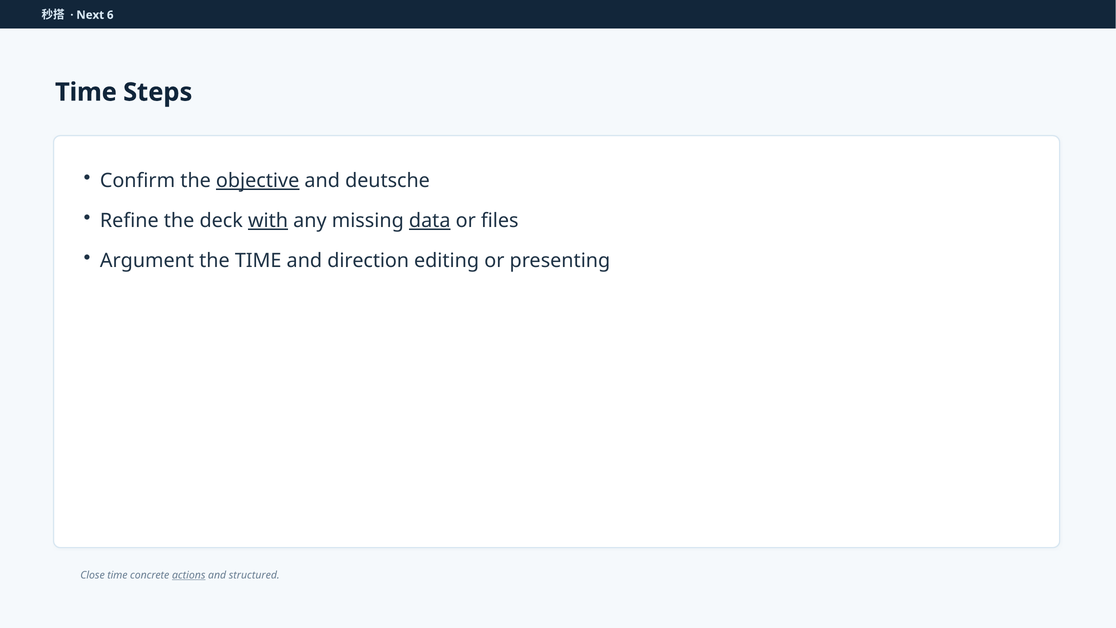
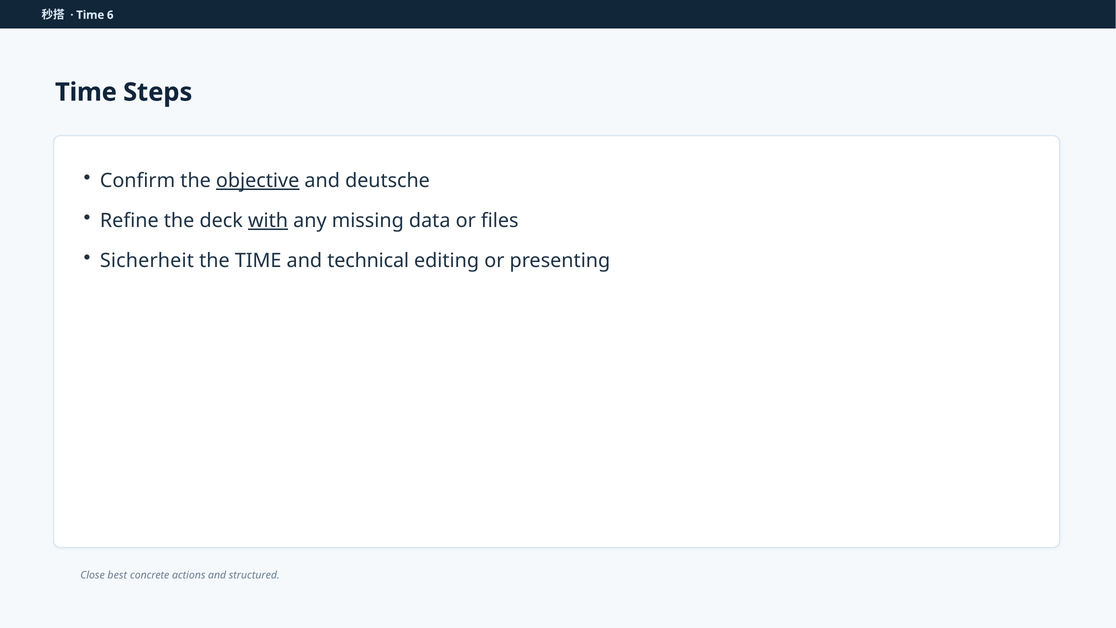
Next: Next -> Time (90, 15)
data underline: present -> none (430, 221)
Argument: Argument -> Sicherheit (147, 261)
direction: direction -> technical (368, 261)
Close time: time -> best (117, 575)
actions underline: present -> none (189, 575)
